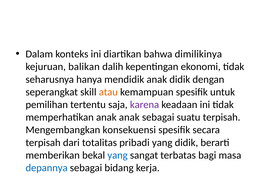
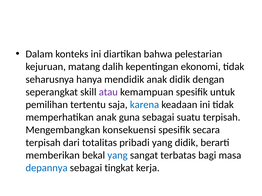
dimilikinya: dimilikinya -> pelestarian (198, 54)
balikan: balikan -> matang (84, 67)
atau colour: orange -> purple (108, 92)
karena colour: purple -> blue (145, 105)
anak anak: anak -> guna (129, 118)
bidang: bidang -> tingkat (119, 168)
